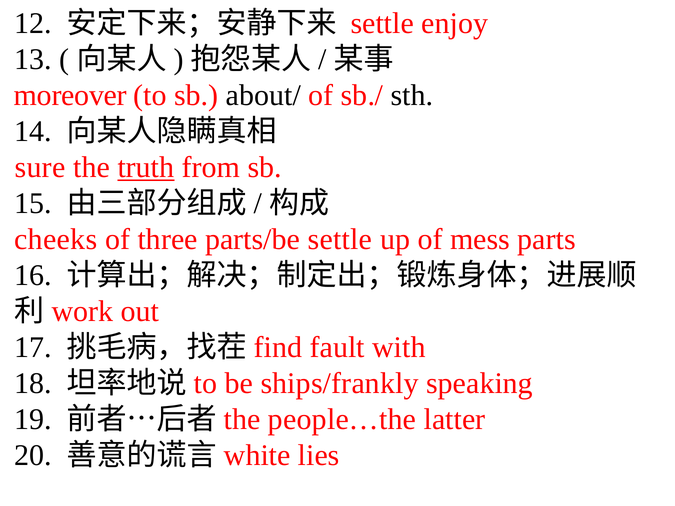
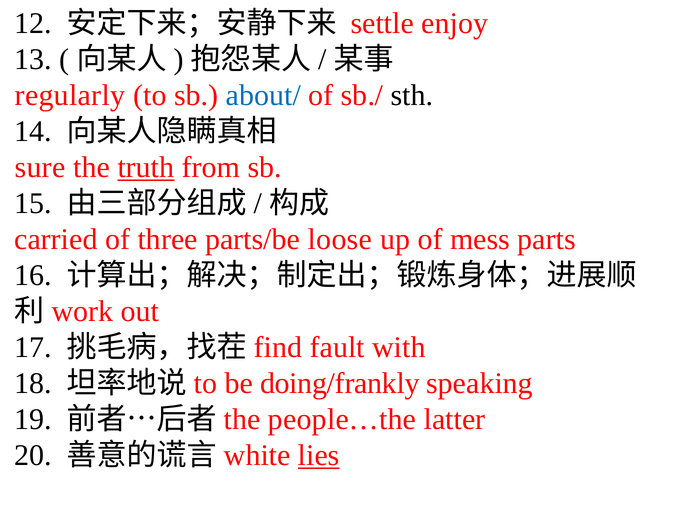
moreover: moreover -> regularly (70, 95)
about/ colour: black -> blue (263, 95)
cheeks: cheeks -> carried (56, 239)
parts/be settle: settle -> loose (340, 239)
ships/frankly: ships/frankly -> doing/frankly (340, 384)
lies underline: none -> present (319, 456)
